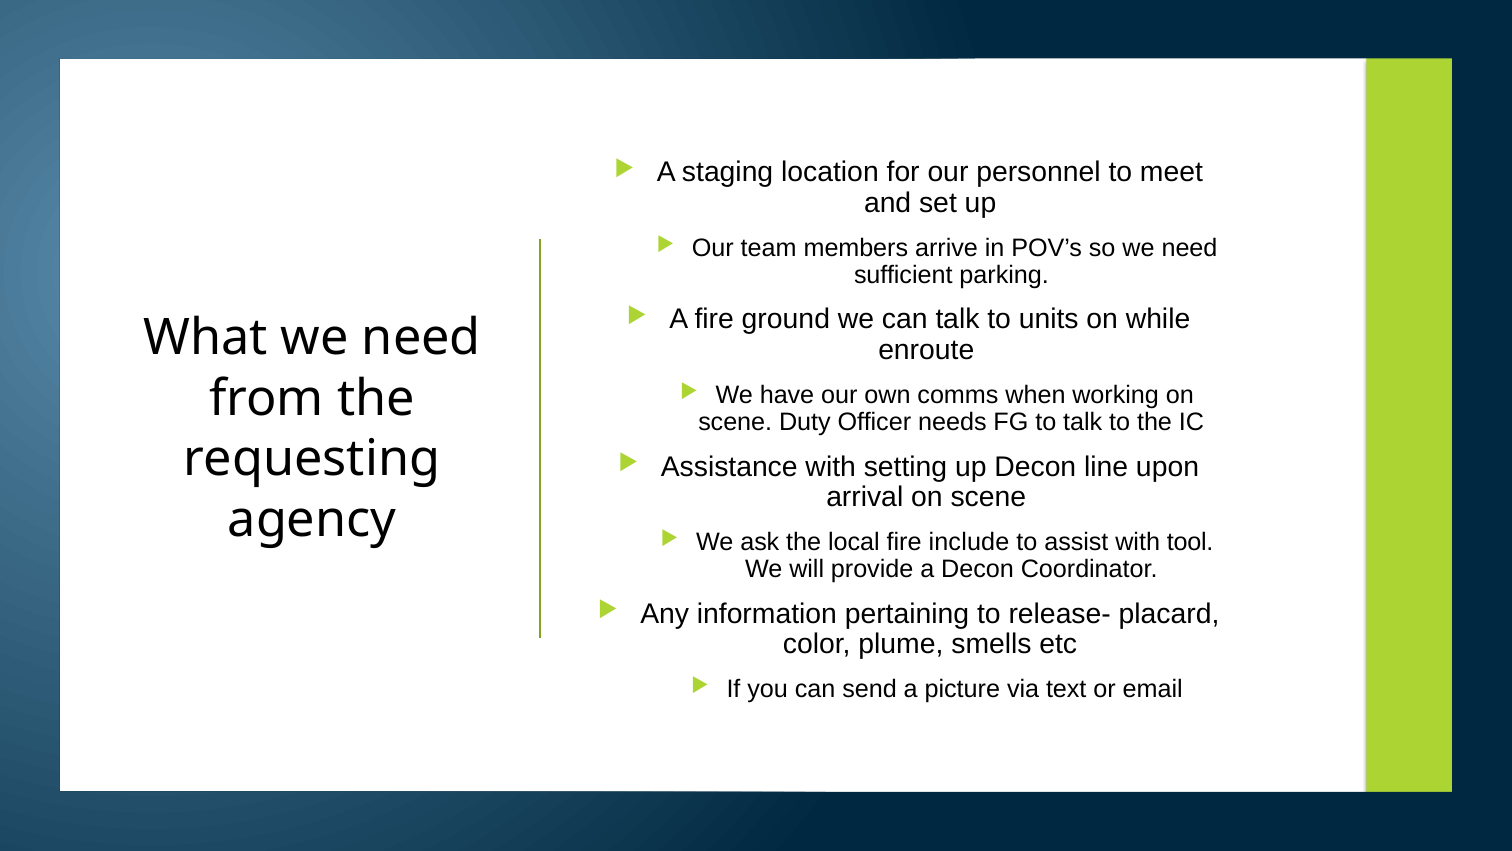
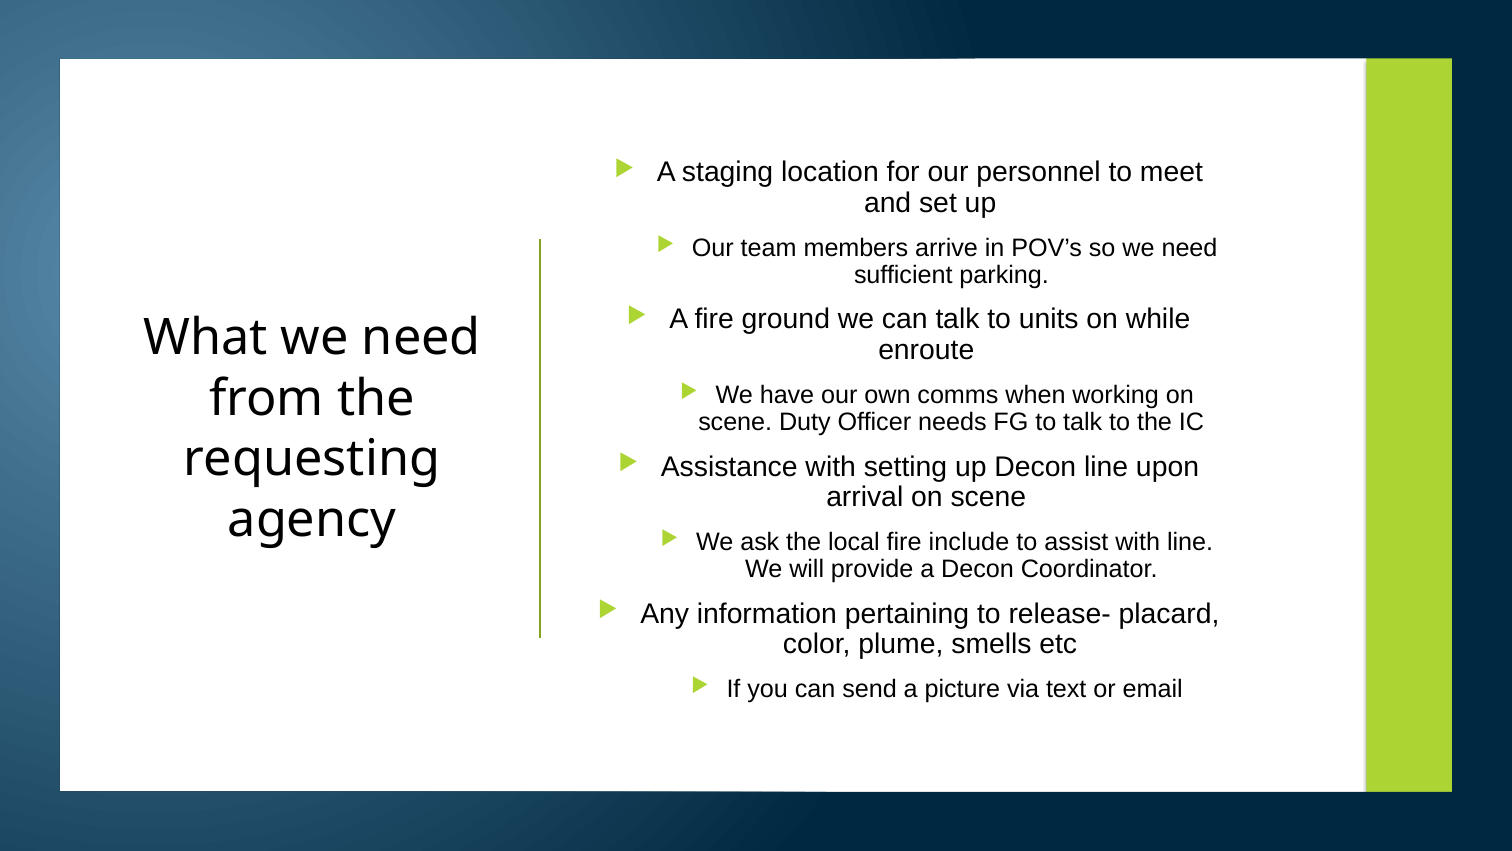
with tool: tool -> line (1190, 542)
